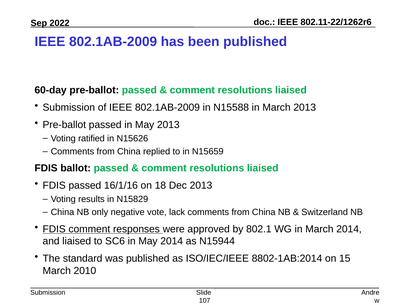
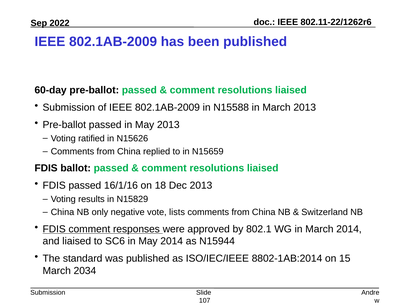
lack: lack -> lists (177, 212)
2010: 2010 -> 2034 (85, 270)
